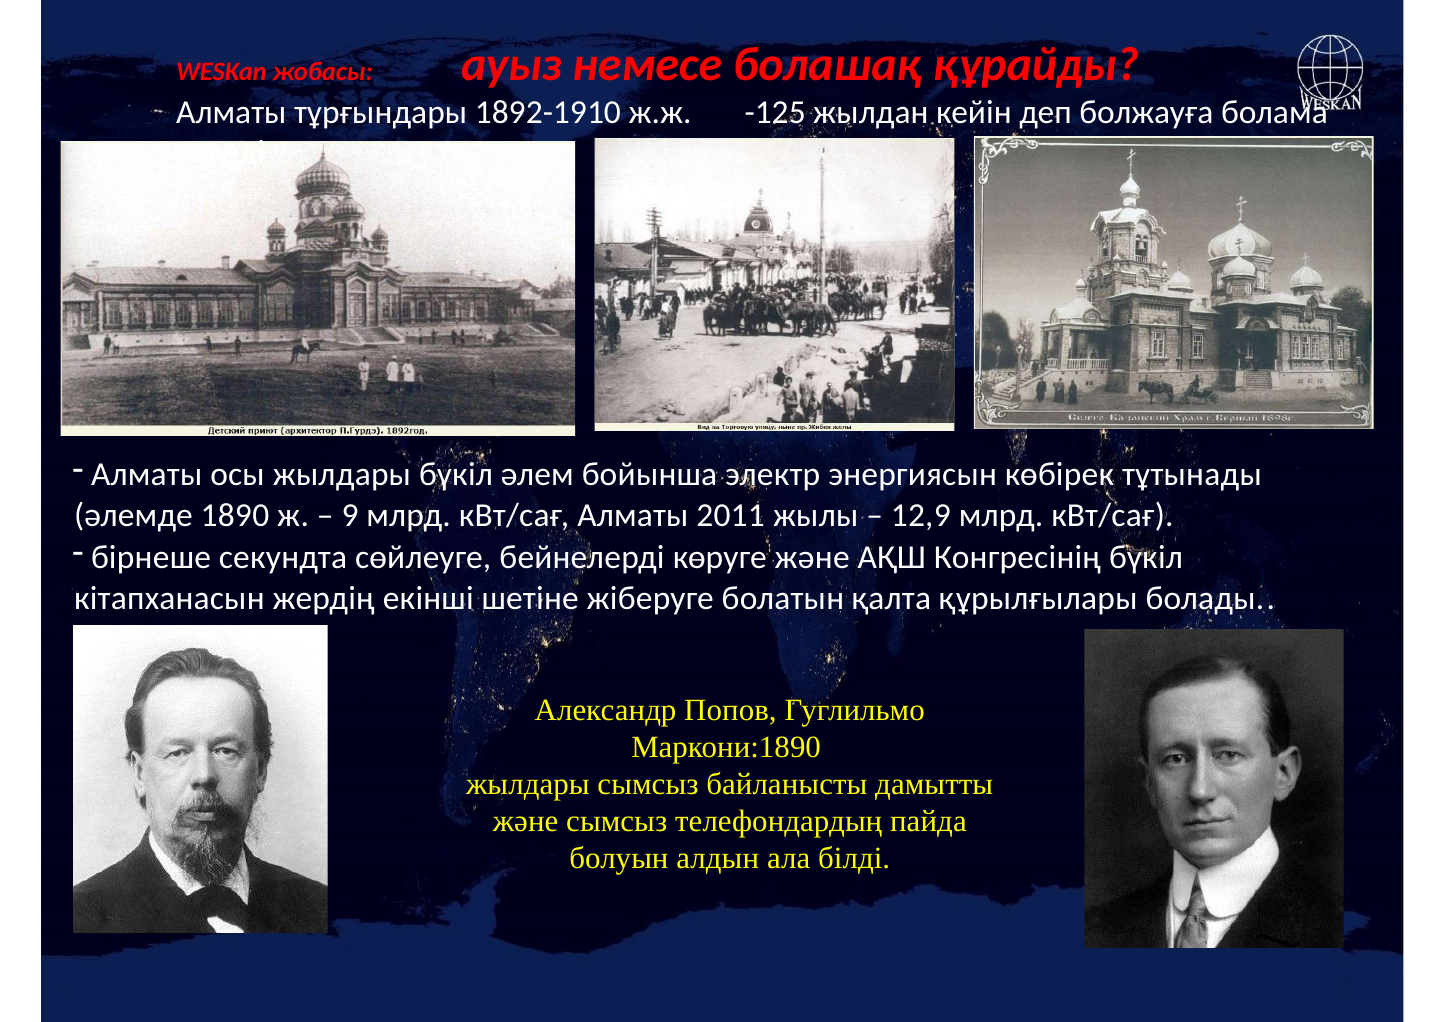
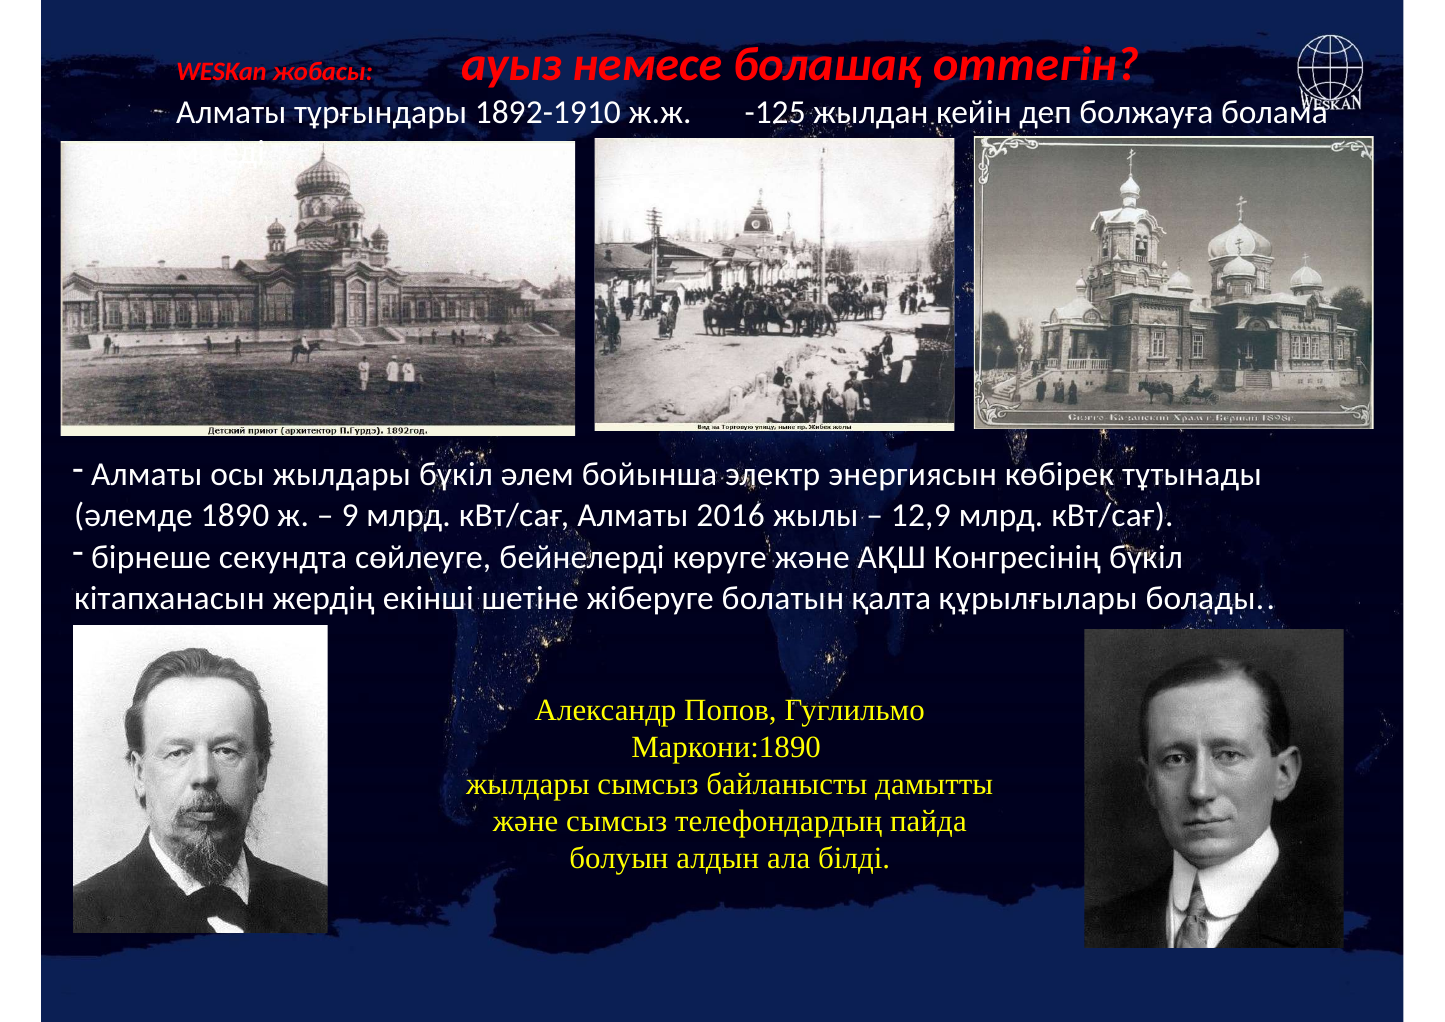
құрайды: құрайды -> оттегін (1036, 65)
2011: 2011 -> 2016 (731, 515)
